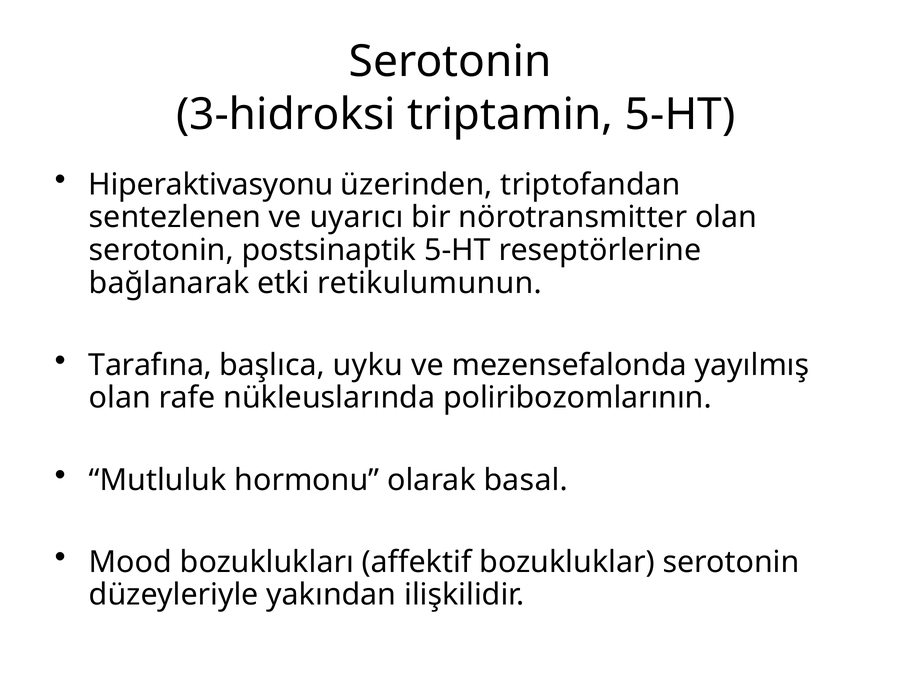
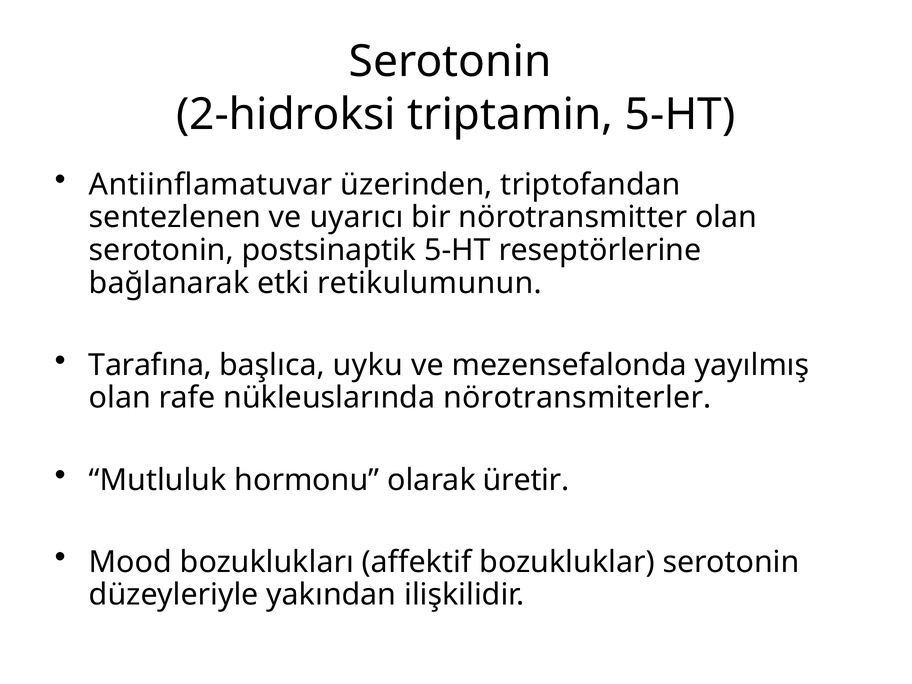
3-hidroksi: 3-hidroksi -> 2-hidroksi (286, 115)
Hiperaktivasyonu: Hiperaktivasyonu -> Antiinflamatuvar (211, 185)
poliribozomlarının: poliribozomlarının -> nörotransmiterler (577, 398)
basal: basal -> üretir (526, 480)
